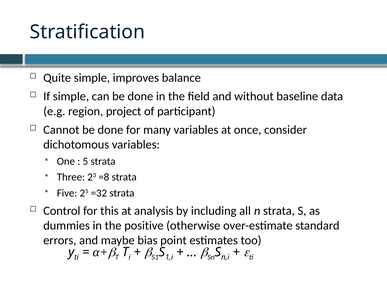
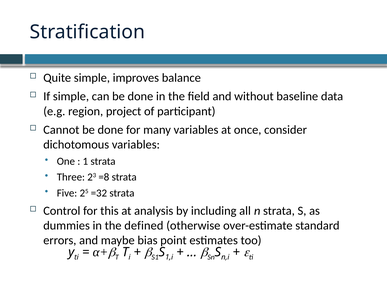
5: 5 -> 1 (85, 161)
positive: positive -> defined (144, 226)
